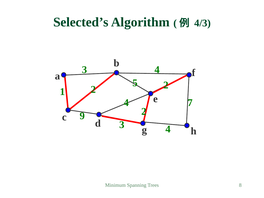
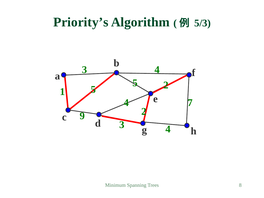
Selected’s: Selected’s -> Priority’s (81, 22)
4/3: 4/3 -> 5/3 (202, 23)
1 2: 2 -> 5 (93, 90)
